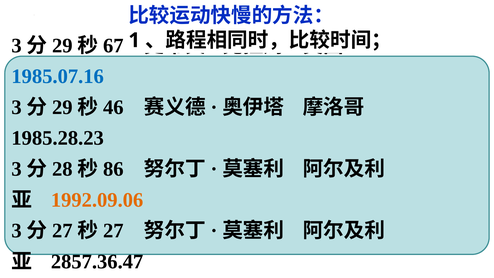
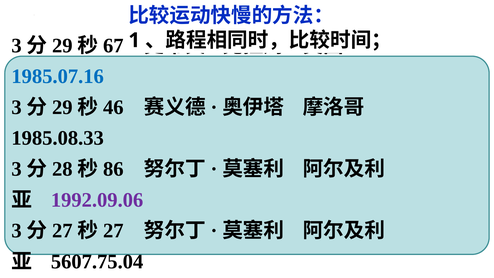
1985.28.23: 1985.28.23 -> 1985.08.33 (58, 138)
1992.09.06 colour: orange -> purple (97, 200)
2857.36.47: 2857.36.47 -> 5607.75.04 (97, 262)
